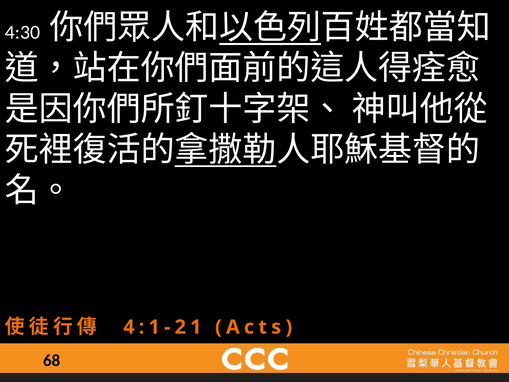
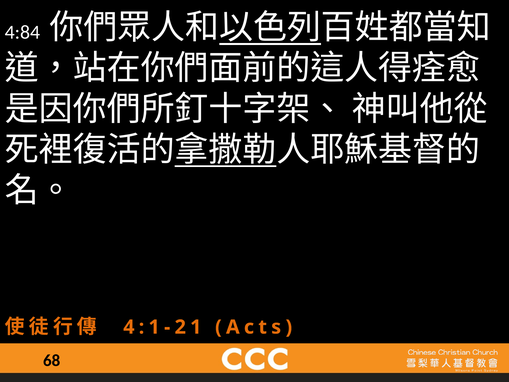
4:30: 4:30 -> 4:84 (23, 32)
